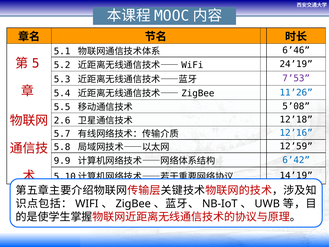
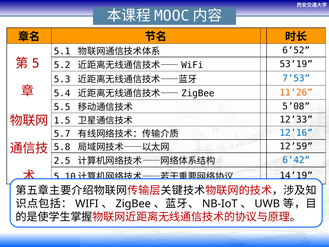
6’46: 6’46 -> 6’52 (296, 50)
24’19: 24’19 -> 53’19 (296, 64)
7’53 colour: purple -> blue (296, 78)
11’26 colour: blue -> orange (296, 93)
2.6: 2.6 -> 1.5 (62, 120)
12’18: 12’18 -> 12’33 (296, 120)
9.9: 9.9 -> 2.5 (62, 161)
